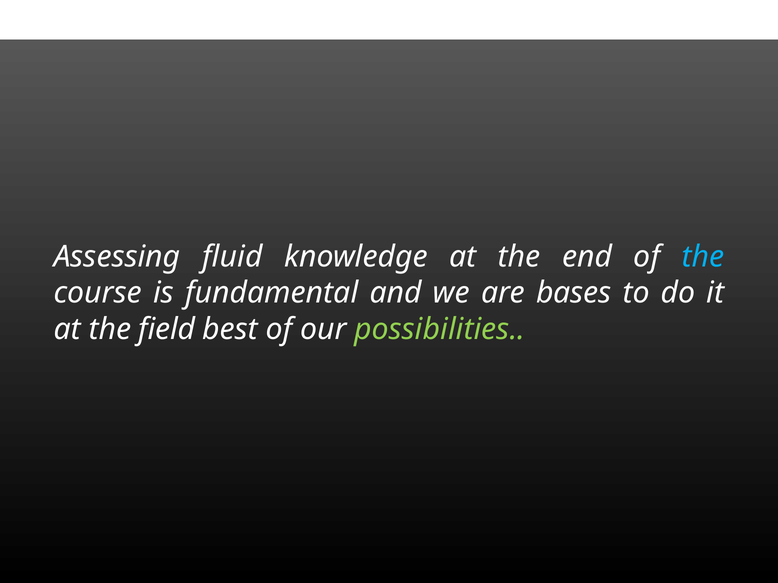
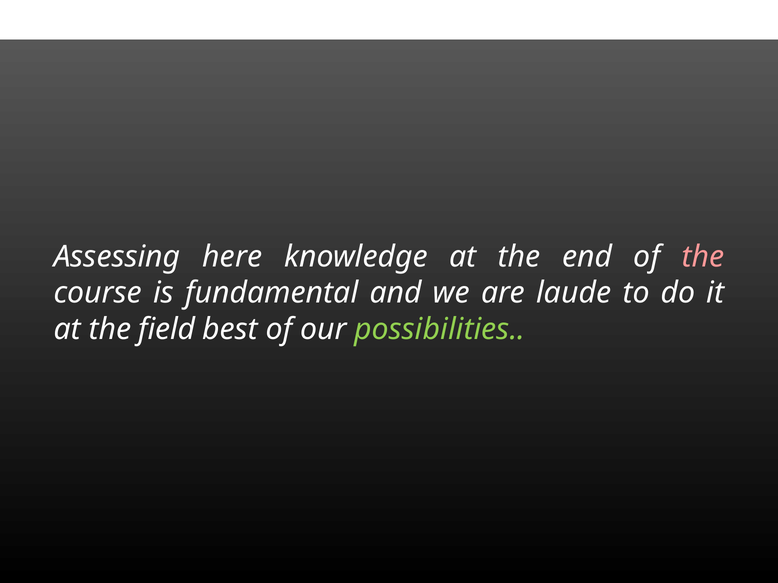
fluid: fluid -> here (232, 257)
the colour: light blue -> pink (703, 257)
bases: bases -> laude (574, 293)
